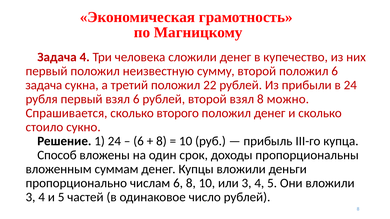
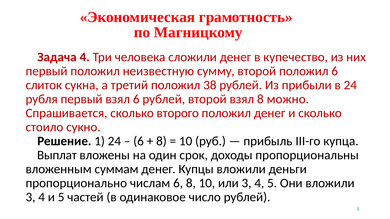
задача: задача -> слиток (44, 85)
22: 22 -> 38 (210, 85)
Способ: Способ -> Выплат (57, 155)
